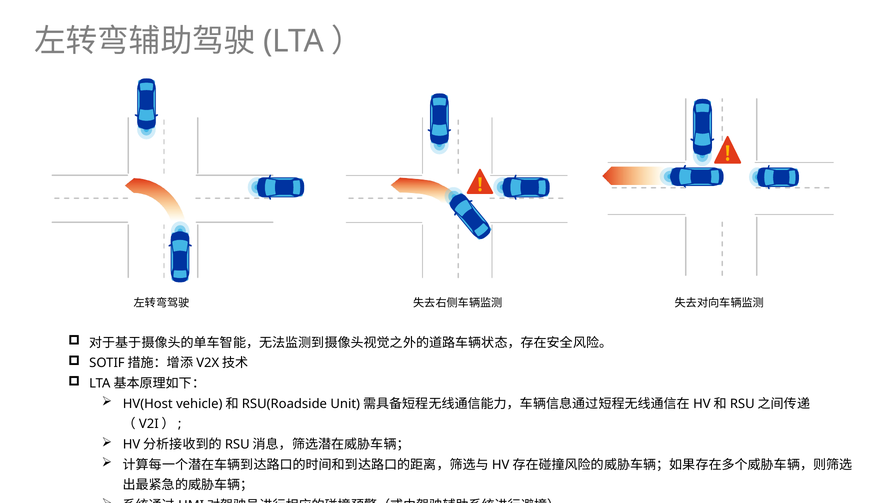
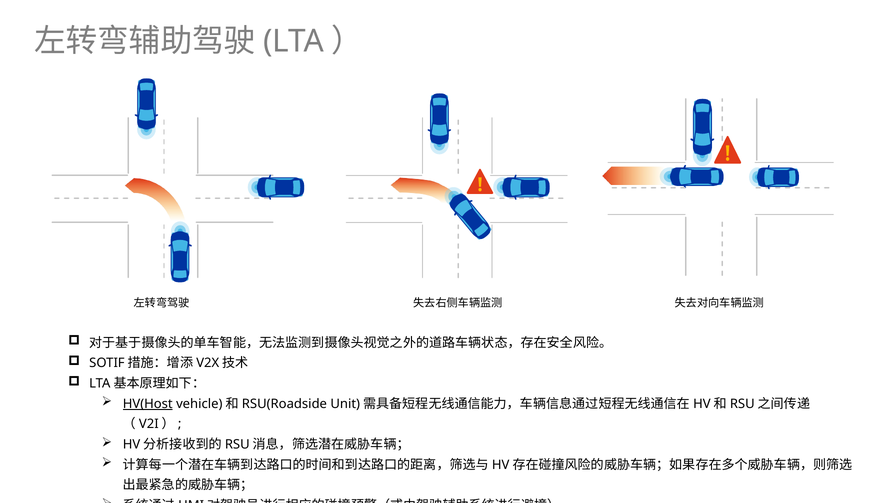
HV(Host underline: none -> present (148, 404)
